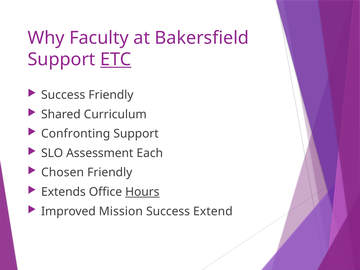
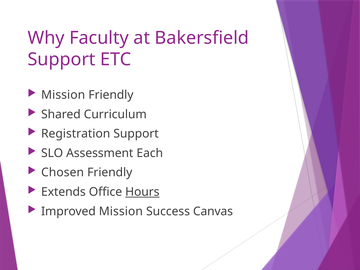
ETC underline: present -> none (116, 59)
Success: Success -> Mission (63, 95)
Confronting: Confronting -> Registration (76, 134)
Extend: Extend -> Canvas (213, 211)
